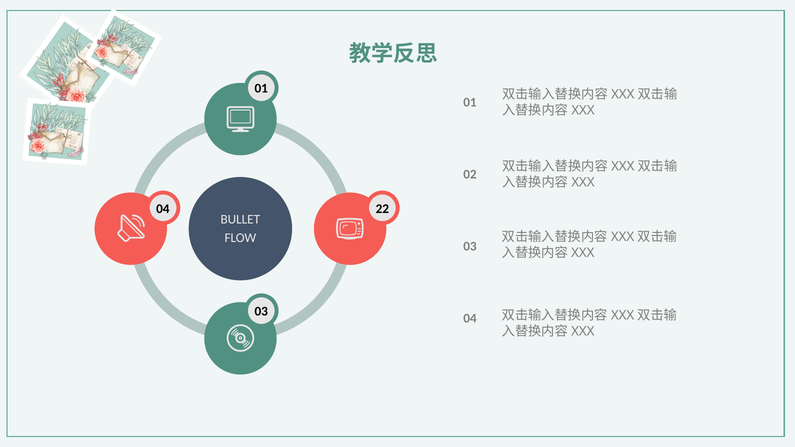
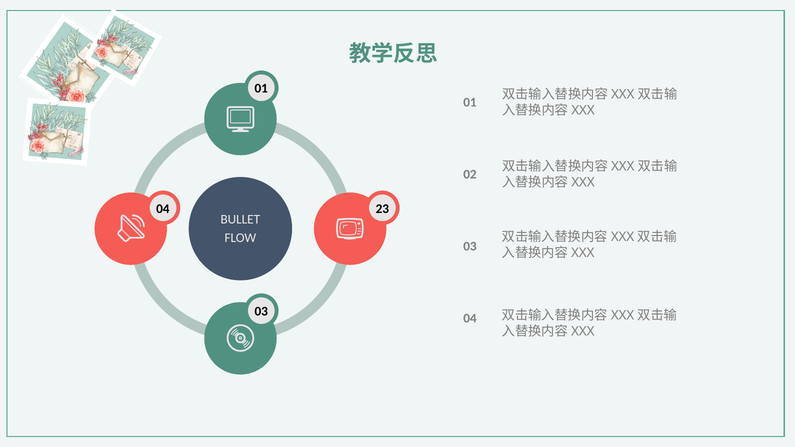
22: 22 -> 23 (382, 209)
